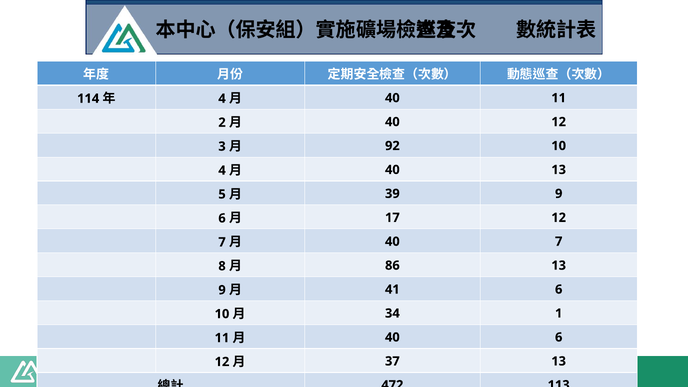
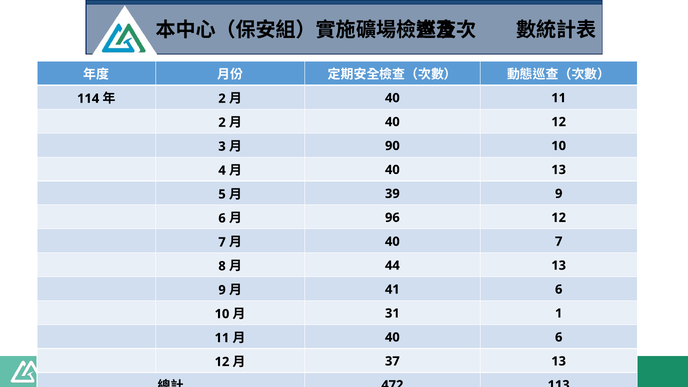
4: 4 -> 2 (222, 99)
92: 92 -> 90 (392, 146)
17: 17 -> 96 (392, 218)
86: 86 -> 44 (392, 265)
34: 34 -> 31 (392, 313)
